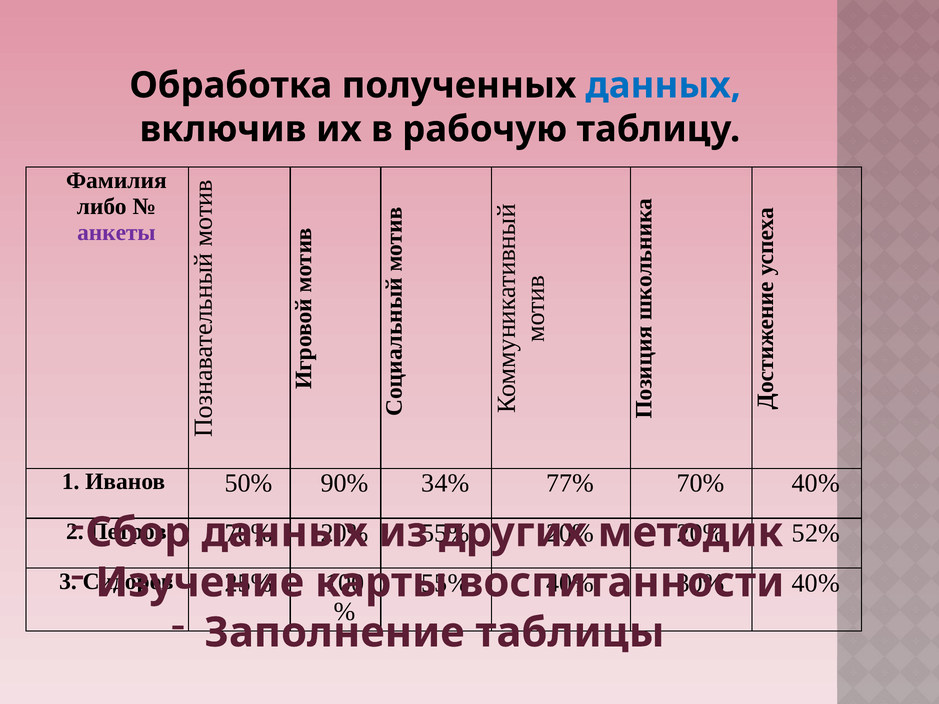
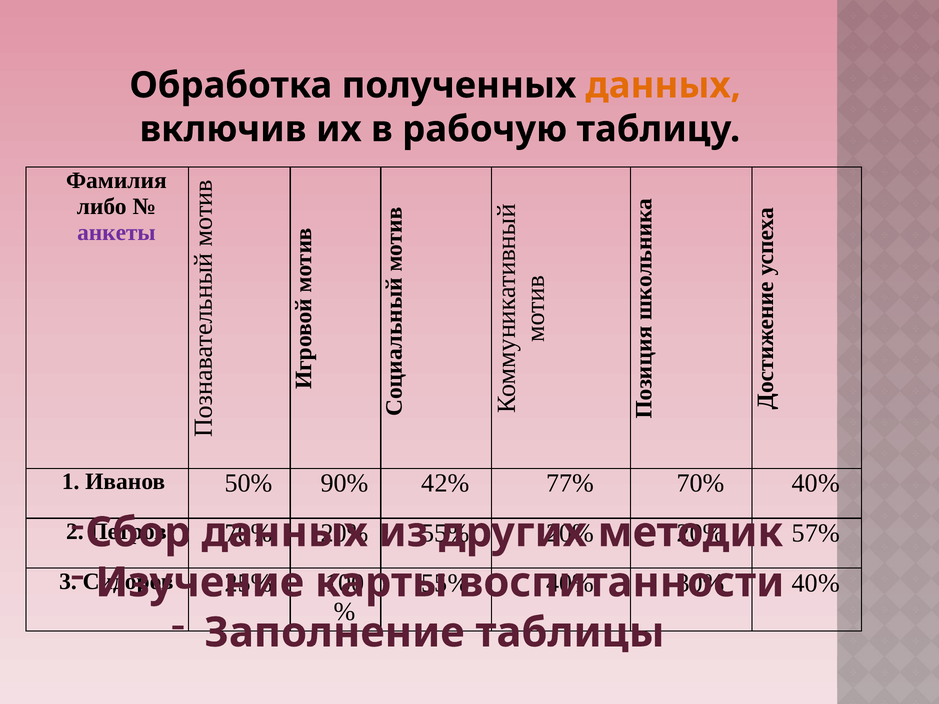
данных colour: blue -> orange (663, 85)
34%: 34% -> 42% (445, 483)
52%: 52% -> 57% (816, 533)
